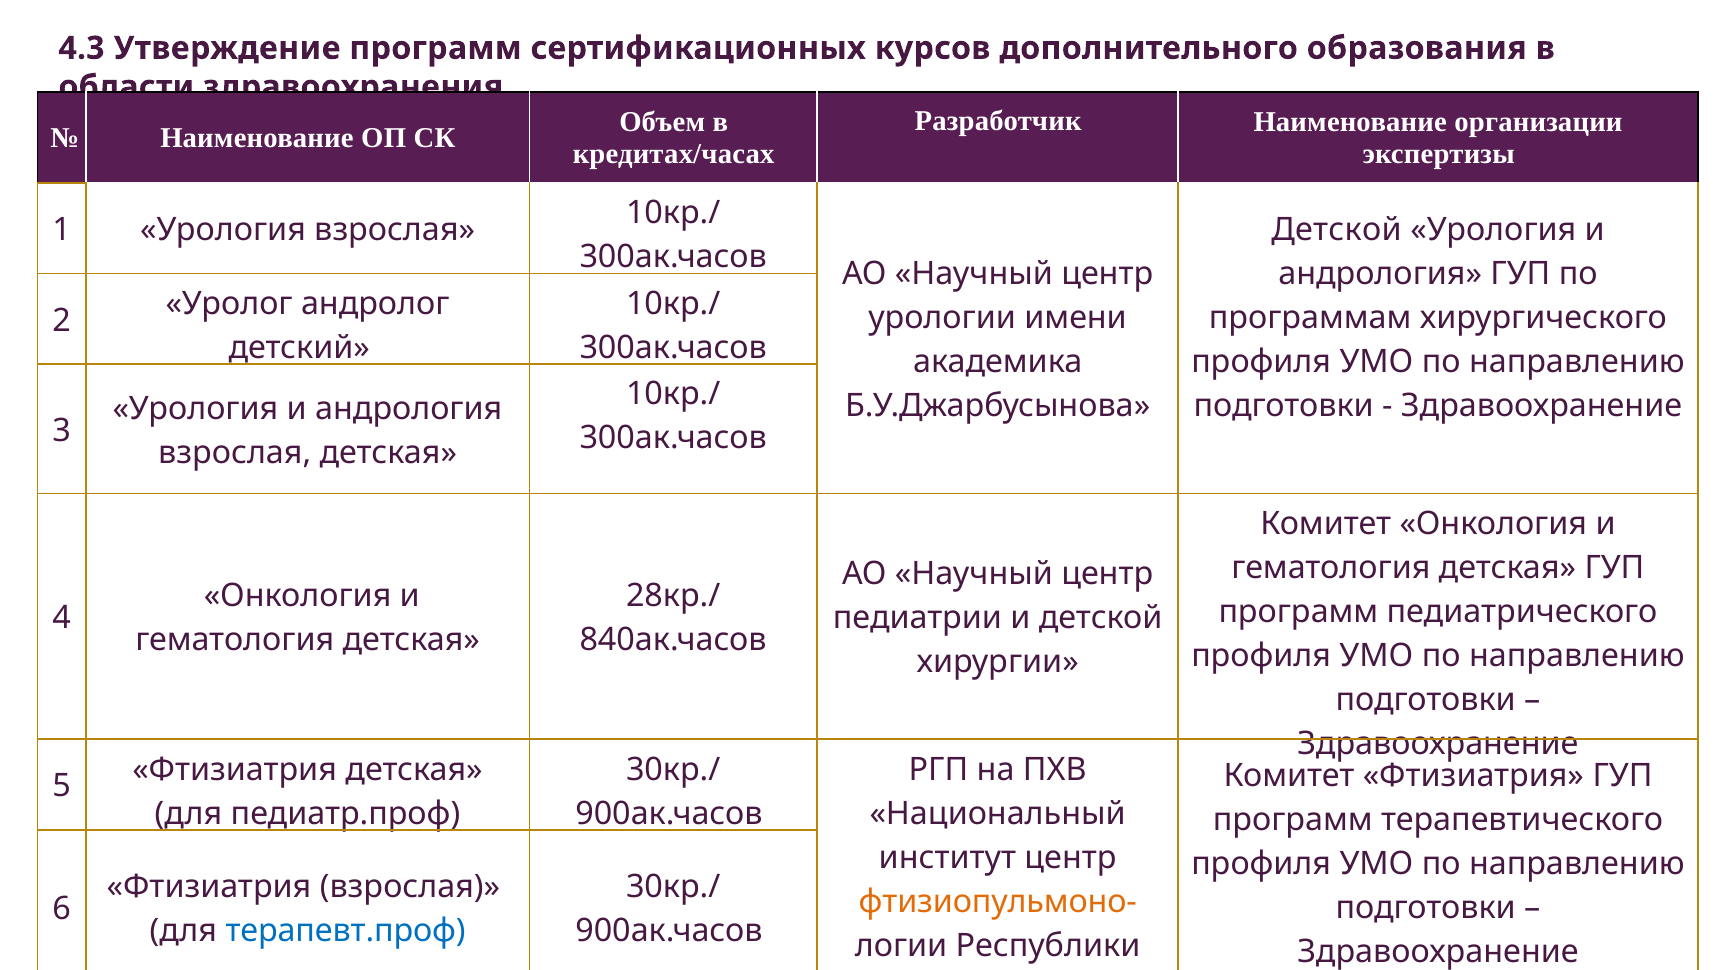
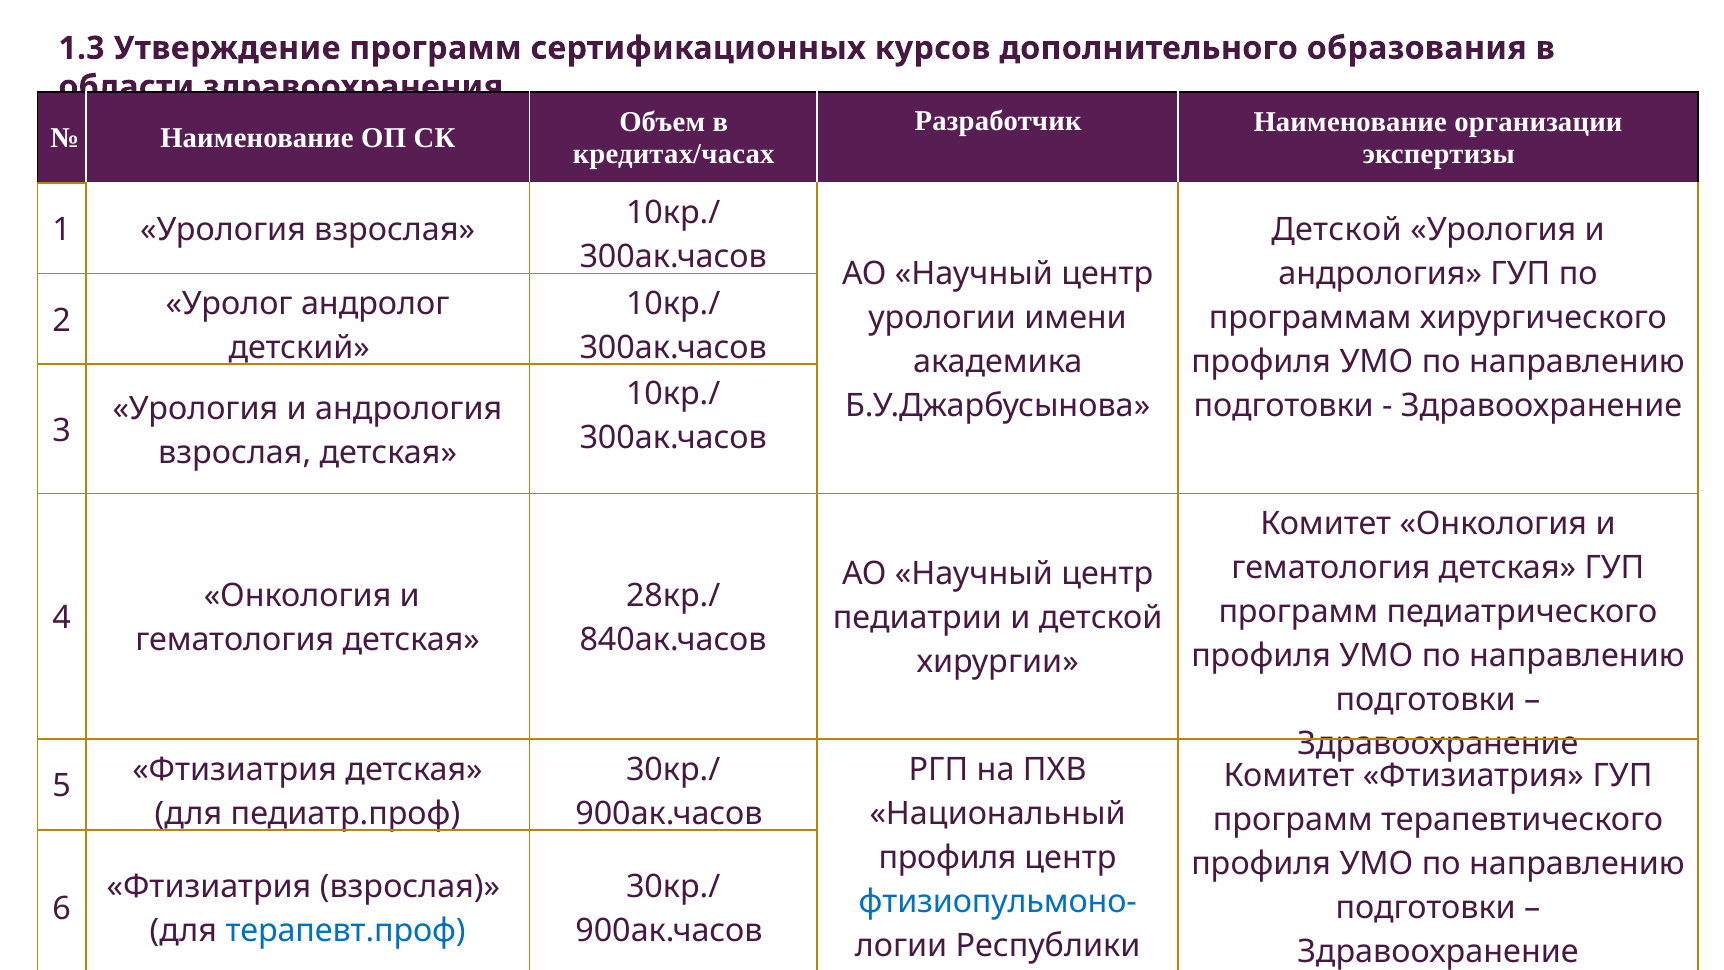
4.3: 4.3 -> 1.3 (82, 48)
институт: институт -> профиля (948, 857)
фтизиопульмоно- colour: orange -> blue (998, 901)
